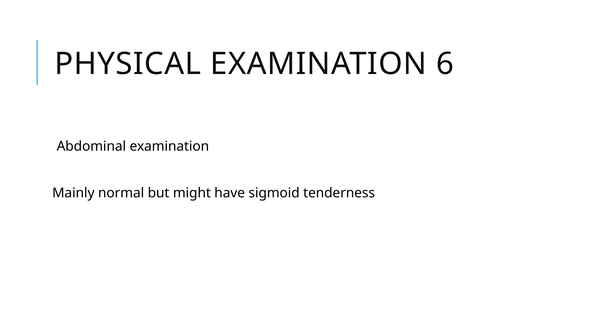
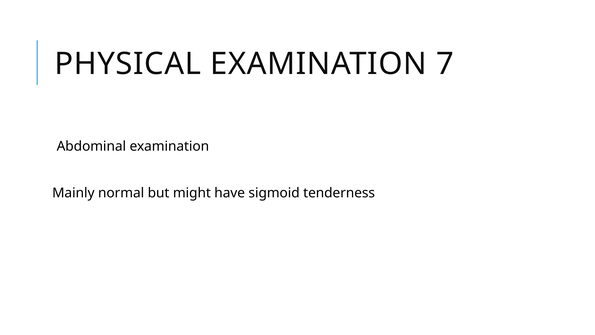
6: 6 -> 7 (445, 64)
